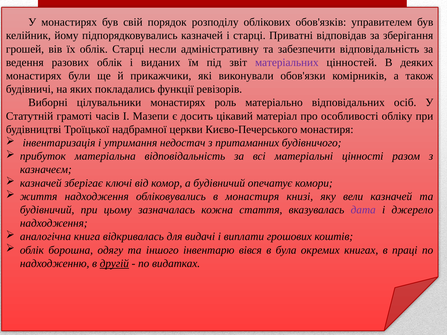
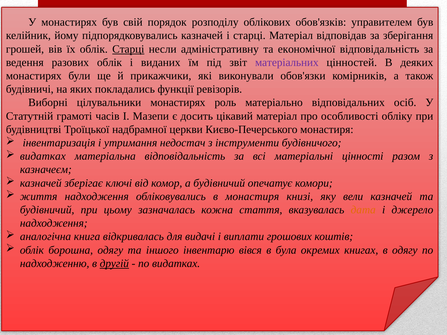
старці Приватні: Приватні -> Матеріал (291, 36)
Старці underline: none -> present (128, 49)
забезпечити: забезпечити -> економічної (307, 49)
притаманних: притаманних -> інструменти (247, 143)
прибуток: прибуток -> видатках (43, 156)
дата colour: purple -> orange (363, 210)
в праці: праці -> одягу (405, 250)
